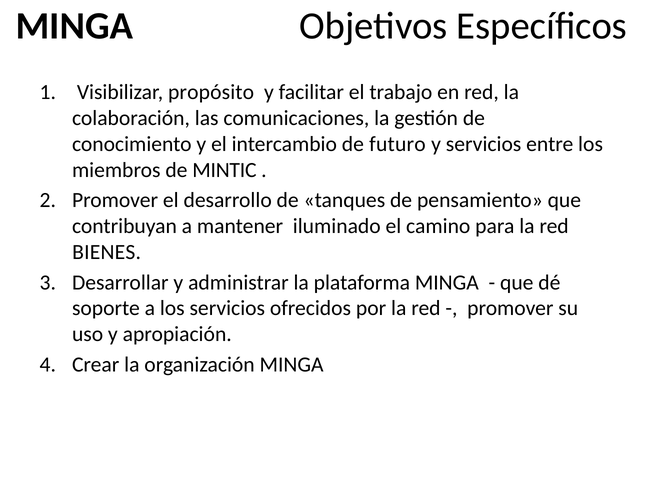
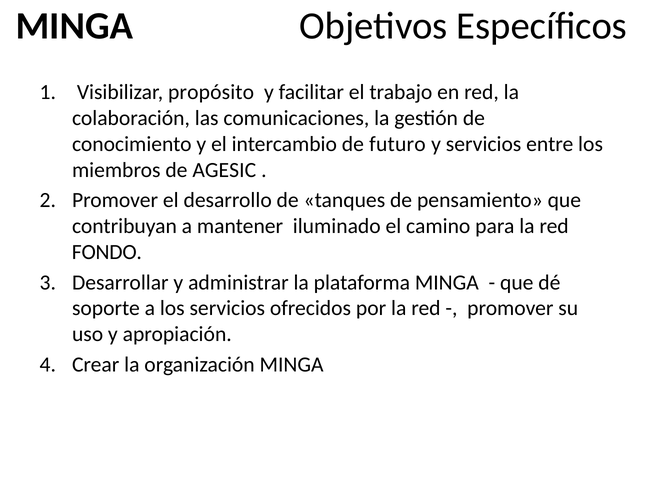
MINTIC: MINTIC -> AGESIC (224, 170)
BIENES: BIENES -> FONDO (107, 252)
